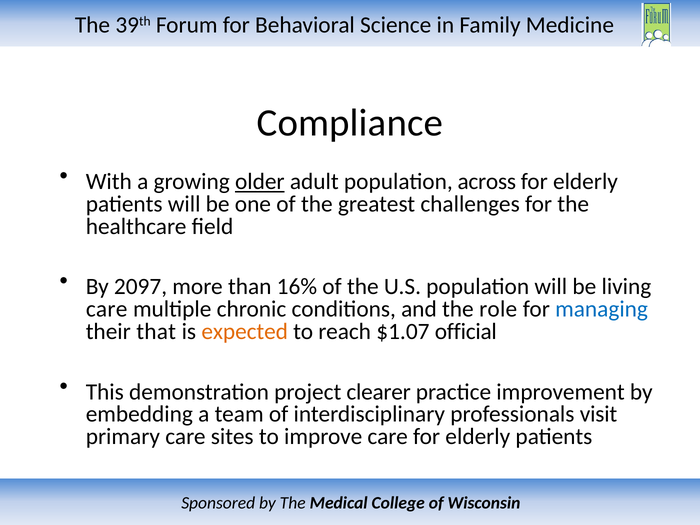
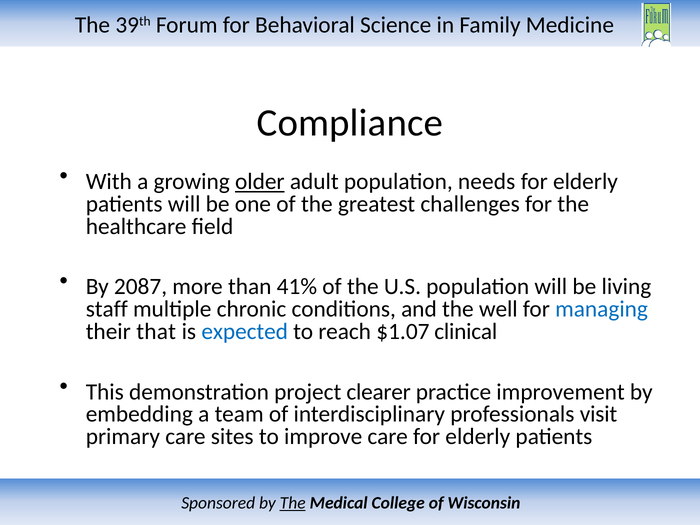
across: across -> needs (487, 182)
2097: 2097 -> 2087 (141, 287)
16%: 16% -> 41% (297, 287)
care: care -> staff (107, 309)
role: role -> well (498, 309)
expected colour: orange -> blue (245, 331)
official: official -> clinical (466, 331)
The underline: none -> present (293, 503)
